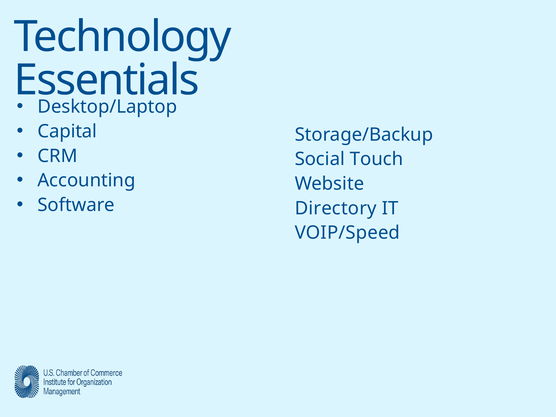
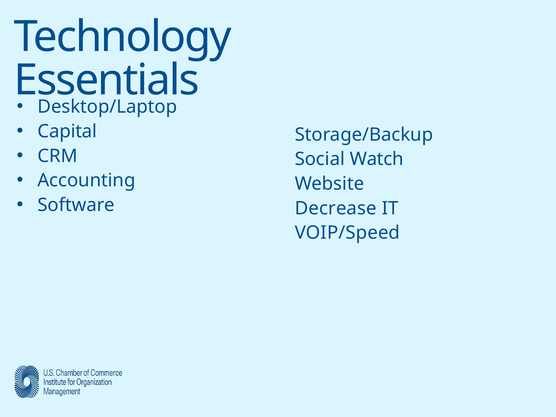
Touch: Touch -> Watch (377, 159)
Directory: Directory -> Decrease (336, 208)
